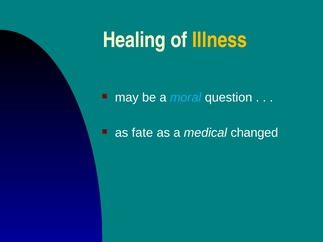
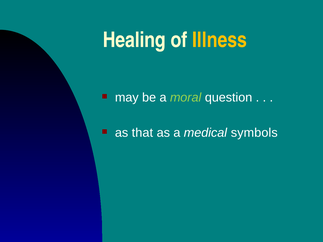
moral colour: light blue -> light green (186, 98)
fate: fate -> that (142, 133)
changed: changed -> symbols (254, 133)
